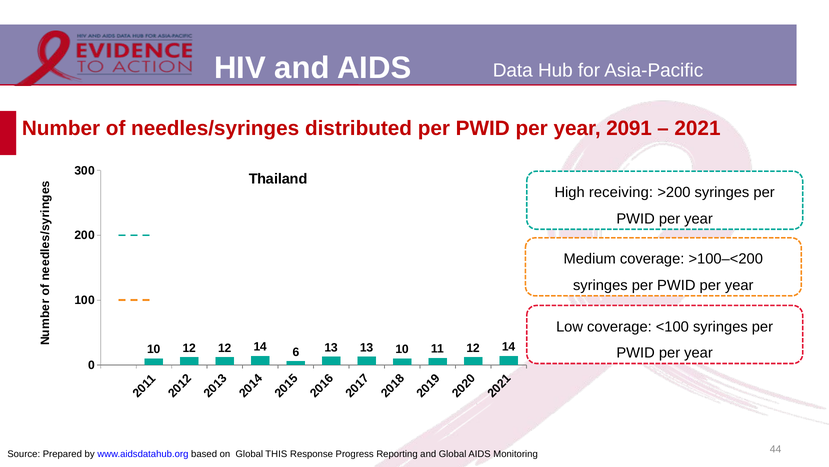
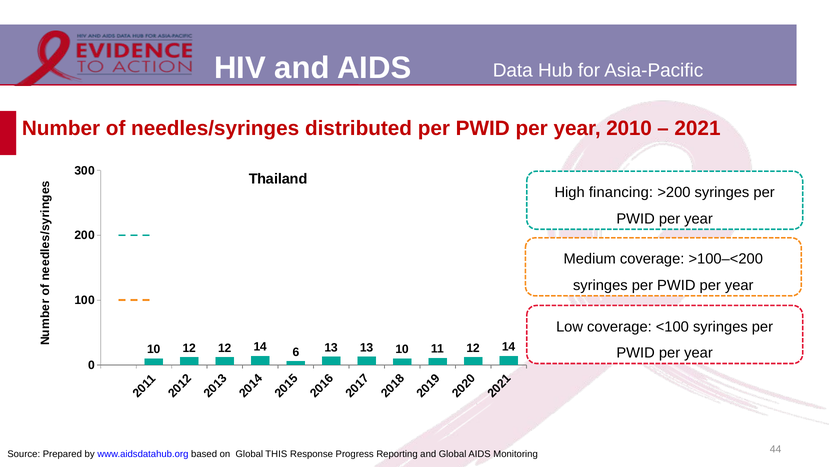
2091: 2091 -> 2010 (629, 128)
receiving: receiving -> financing (621, 192)
